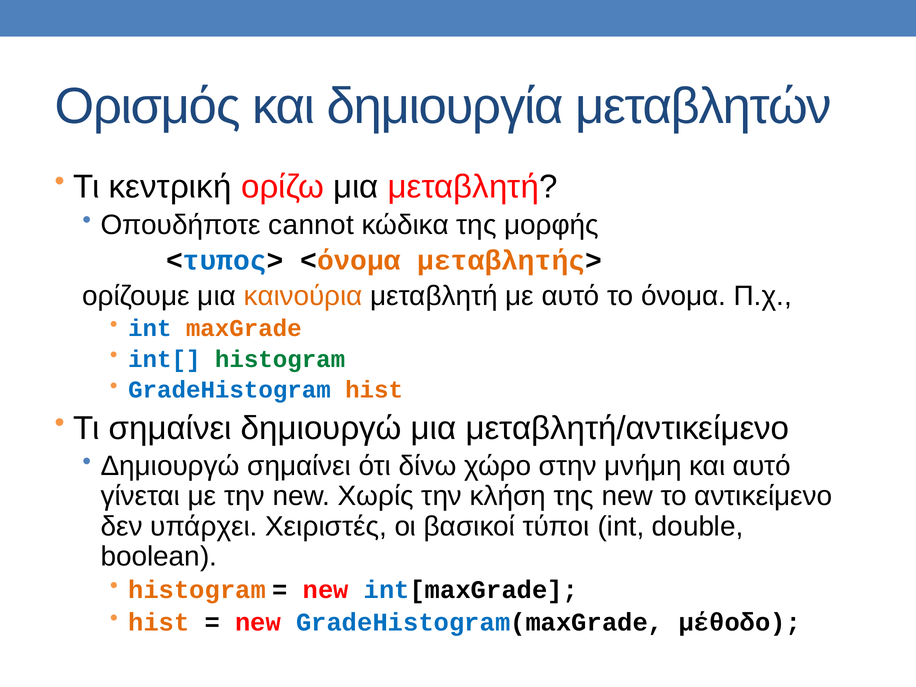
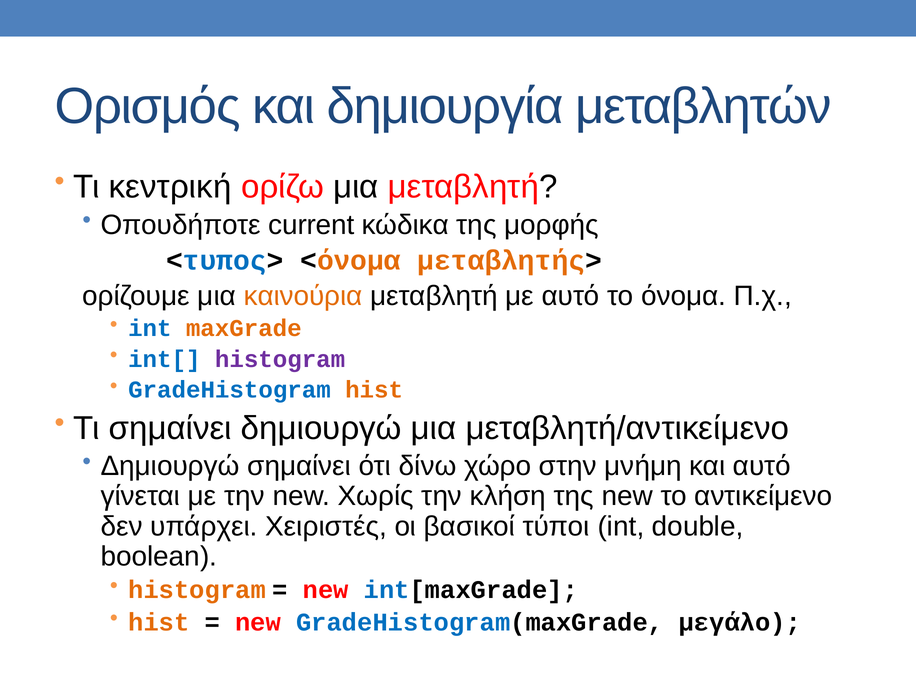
cannot: cannot -> current (311, 225)
histogram colour: green -> purple (280, 359)
μέθοδο: μέθοδο -> μεγάλο (740, 622)
